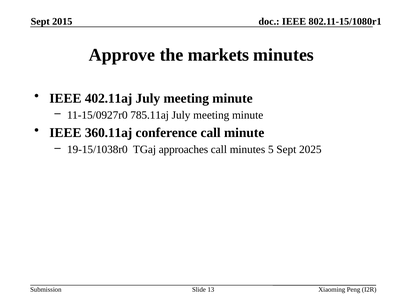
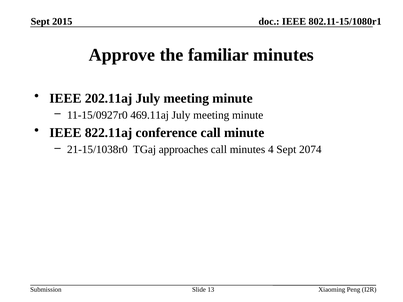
markets: markets -> familiar (218, 55)
402.11aj: 402.11aj -> 202.11aj (109, 98)
785.11aj: 785.11aj -> 469.11aj (150, 115)
360.11aj: 360.11aj -> 822.11aj (109, 133)
19-15/1038r0: 19-15/1038r0 -> 21-15/1038r0 (97, 150)
5: 5 -> 4 (271, 150)
2025: 2025 -> 2074 (310, 150)
